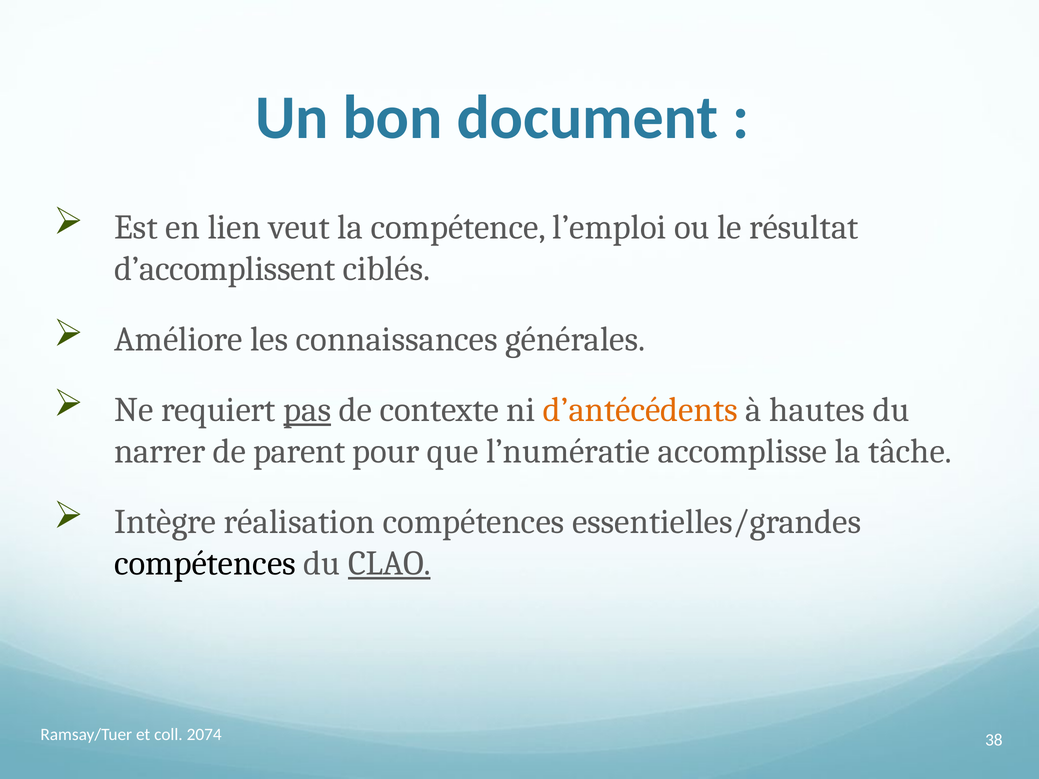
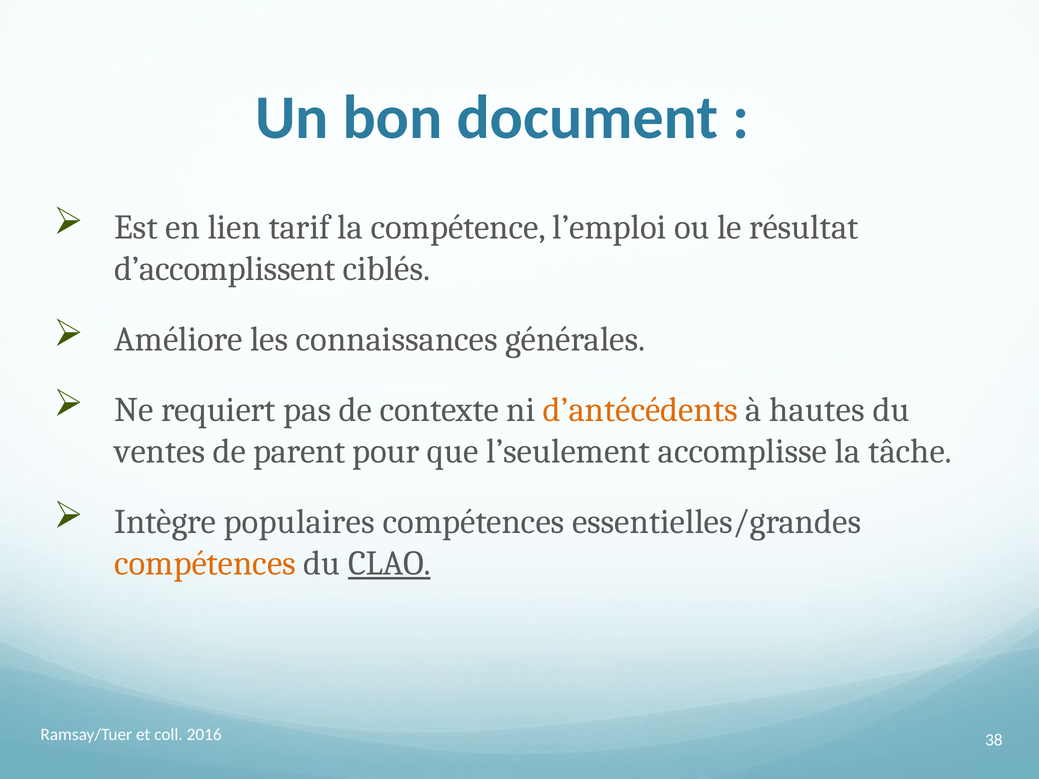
veut: veut -> tarif (299, 228)
pas underline: present -> none (307, 410)
narrer: narrer -> ventes (160, 452)
l’numératie: l’numératie -> l’seulement (568, 452)
réalisation: réalisation -> populaires (299, 522)
compétences colour: black -> orange (205, 564)
2074: 2074 -> 2016 (204, 735)
